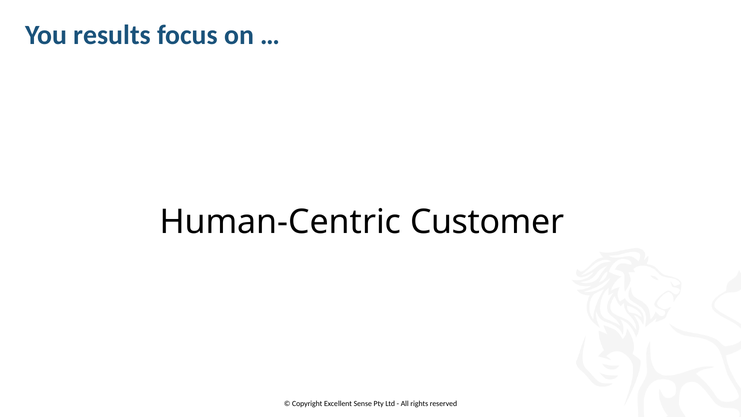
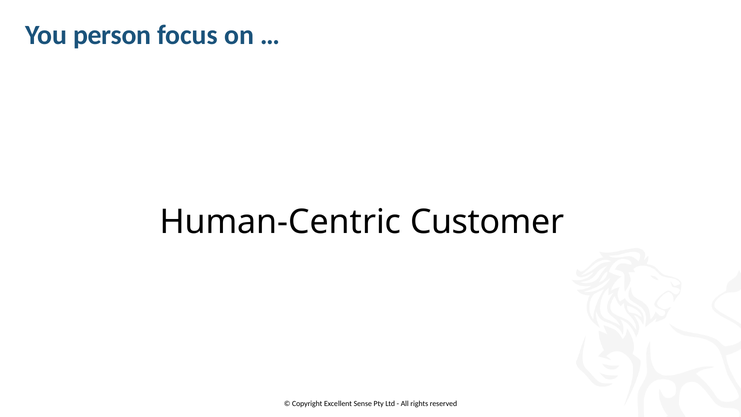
results: results -> person (112, 35)
